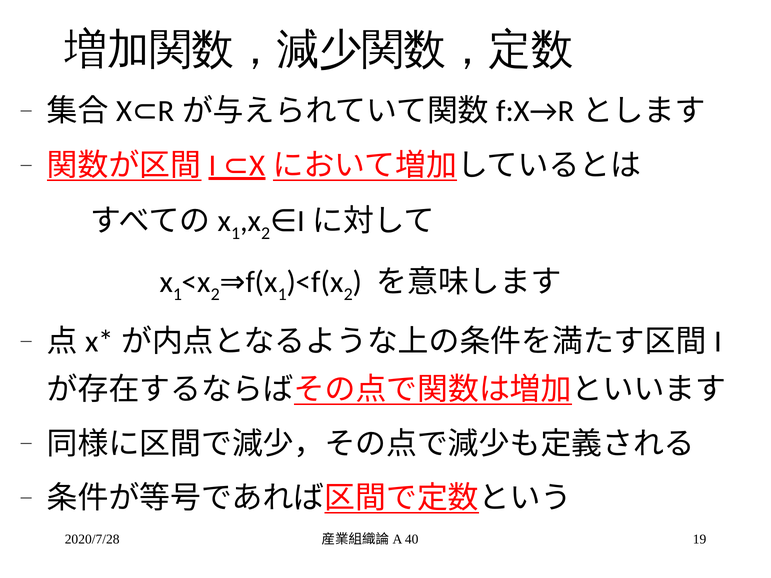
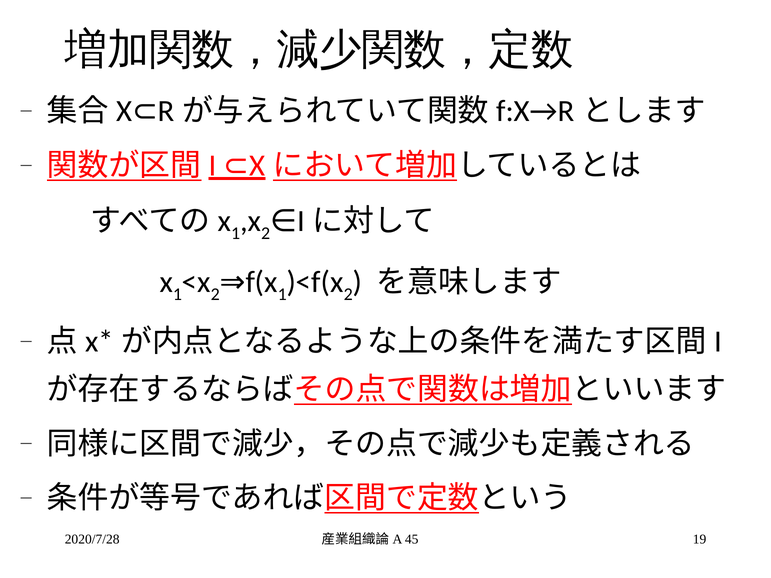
40: 40 -> 45 (412, 539)
